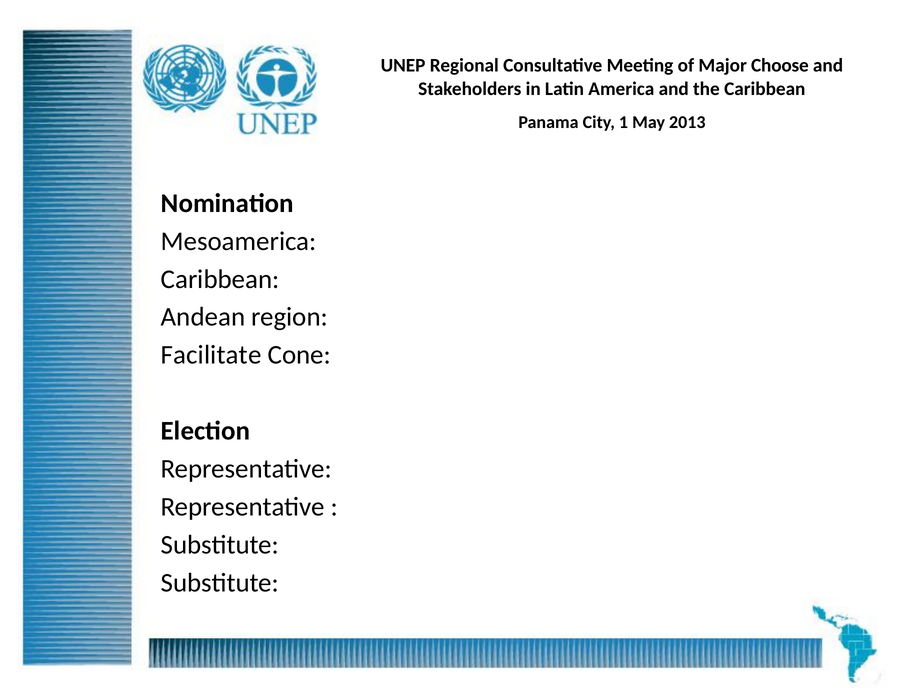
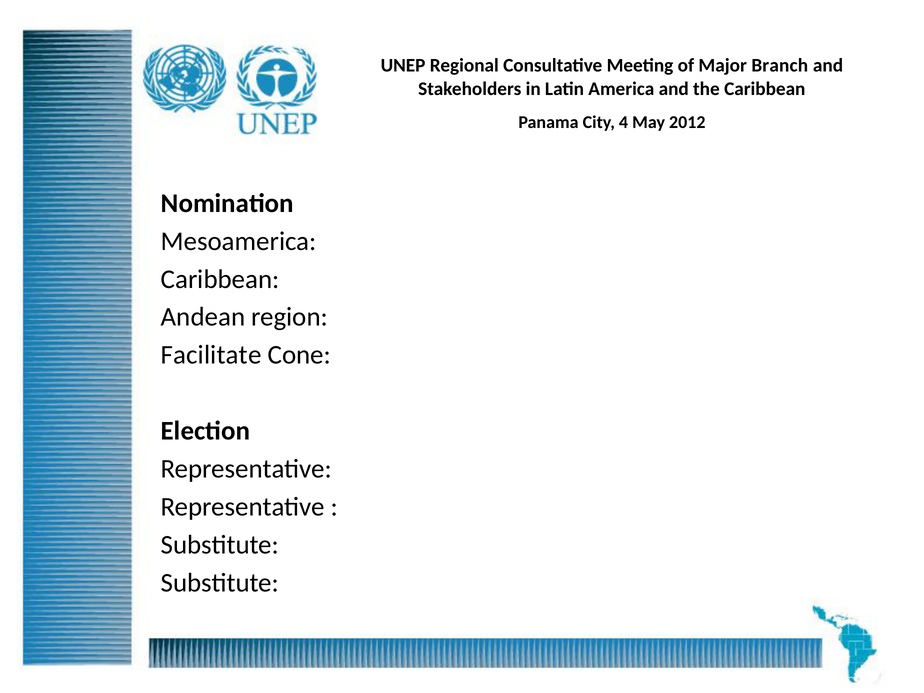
Choose: Choose -> Branch (780, 66)
1: 1 -> 4 (623, 122)
2013: 2013 -> 2012 (687, 122)
